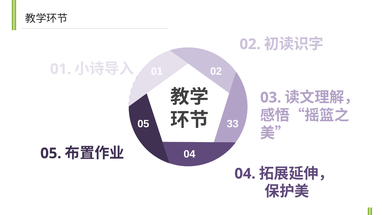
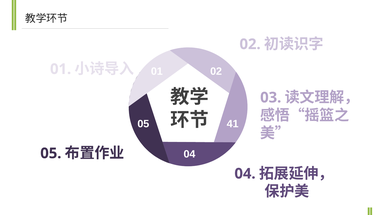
33: 33 -> 41 (233, 124)
